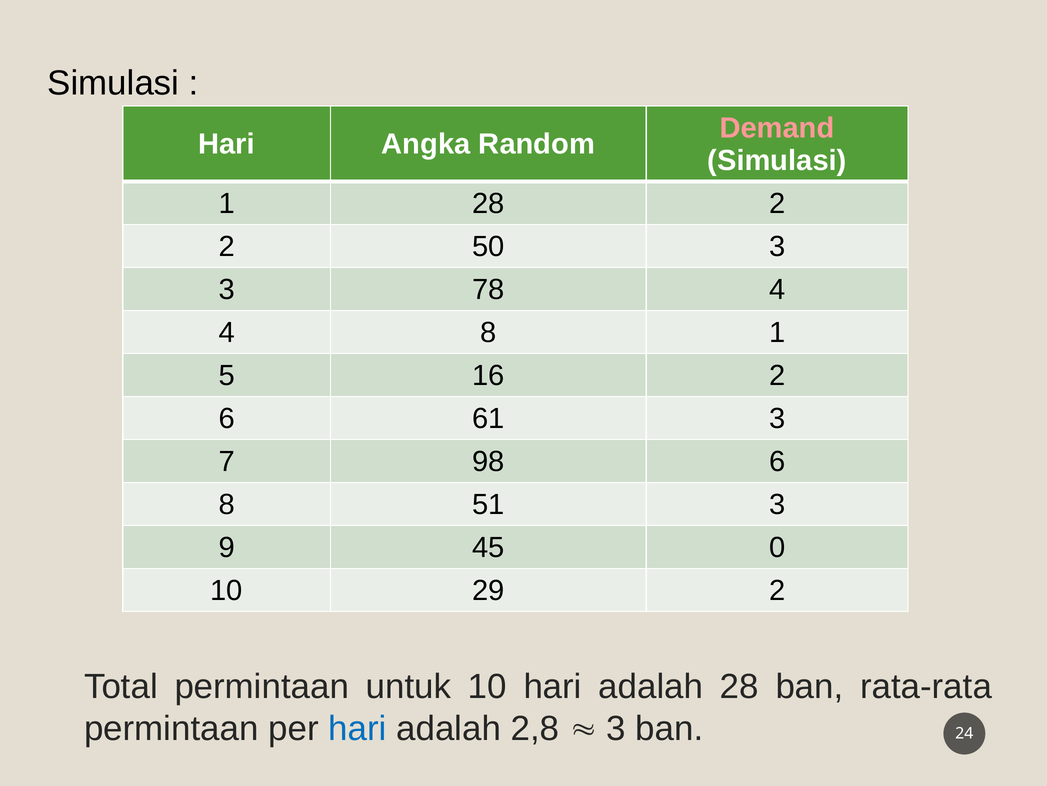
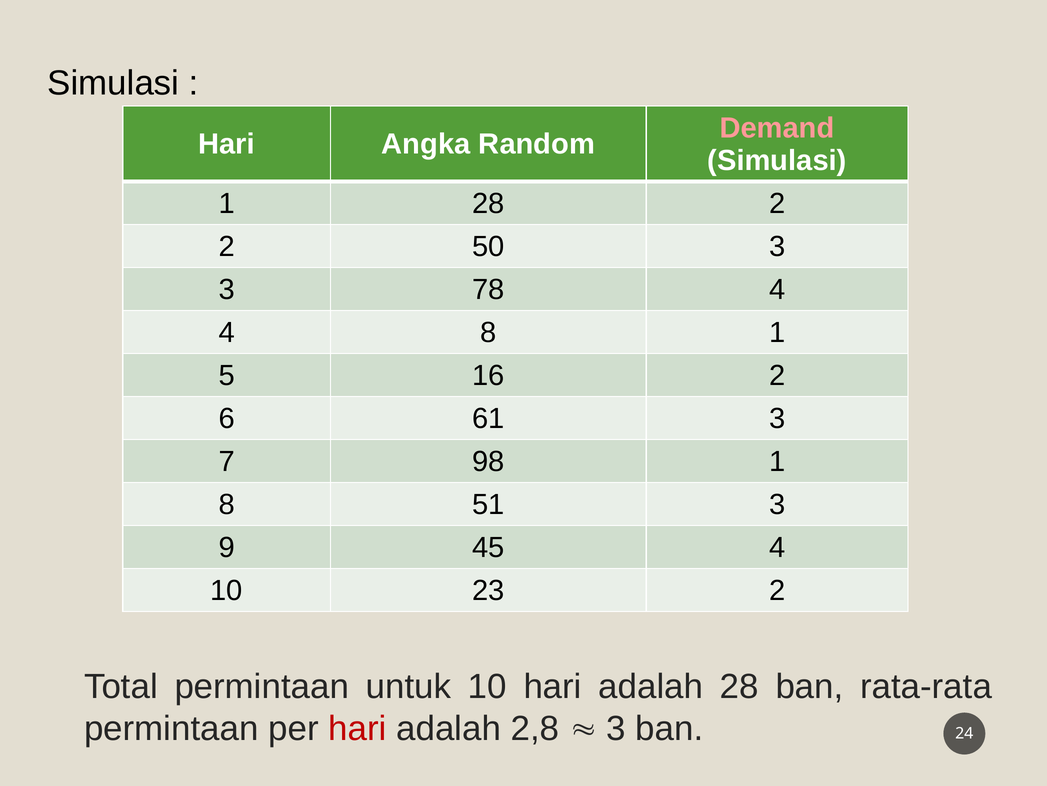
98 6: 6 -> 1 (777, 461)
45 0: 0 -> 4 (777, 547)
29: 29 -> 23 (488, 590)
hari colour: blue -> red (357, 728)
